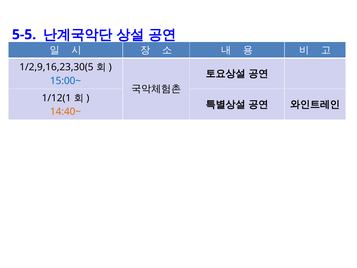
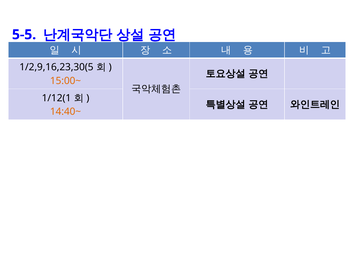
15:00~ colour: blue -> orange (66, 81)
